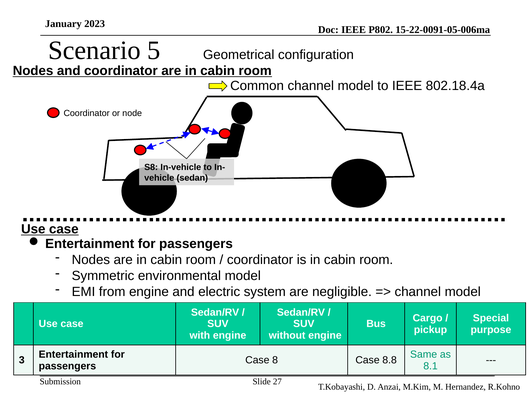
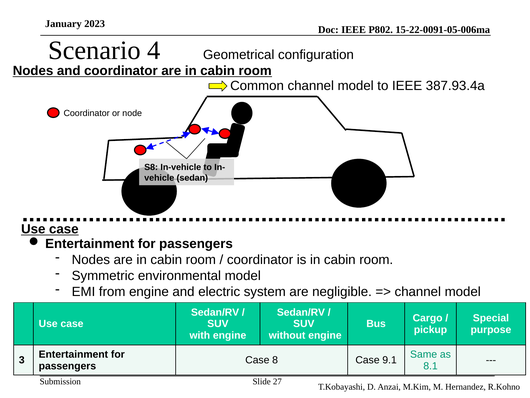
5: 5 -> 4 (154, 50)
802.18.4a: 802.18.4a -> 387.93.4a (455, 86)
8.8: 8.8 -> 9.1 (390, 360)
